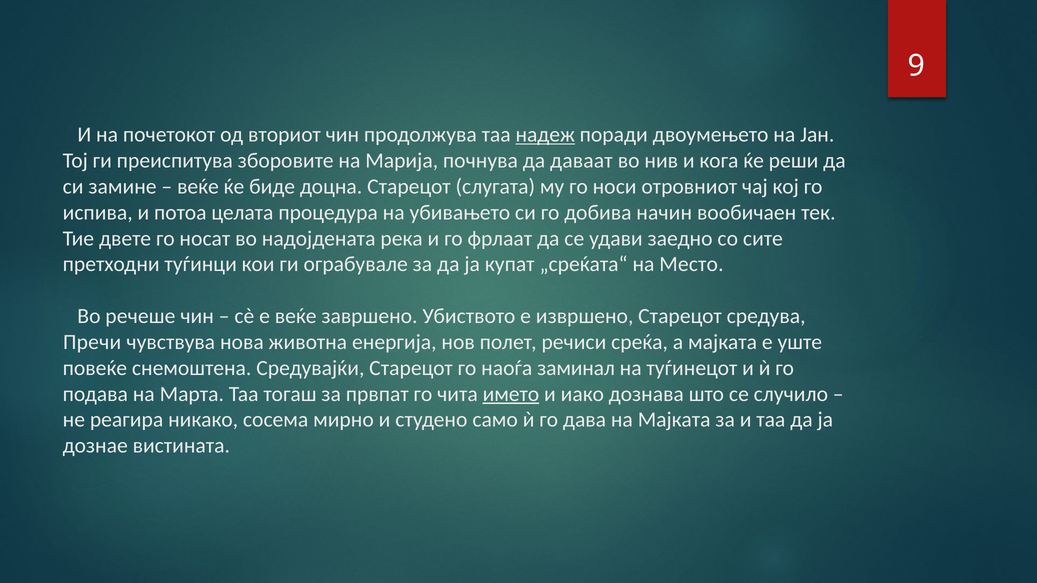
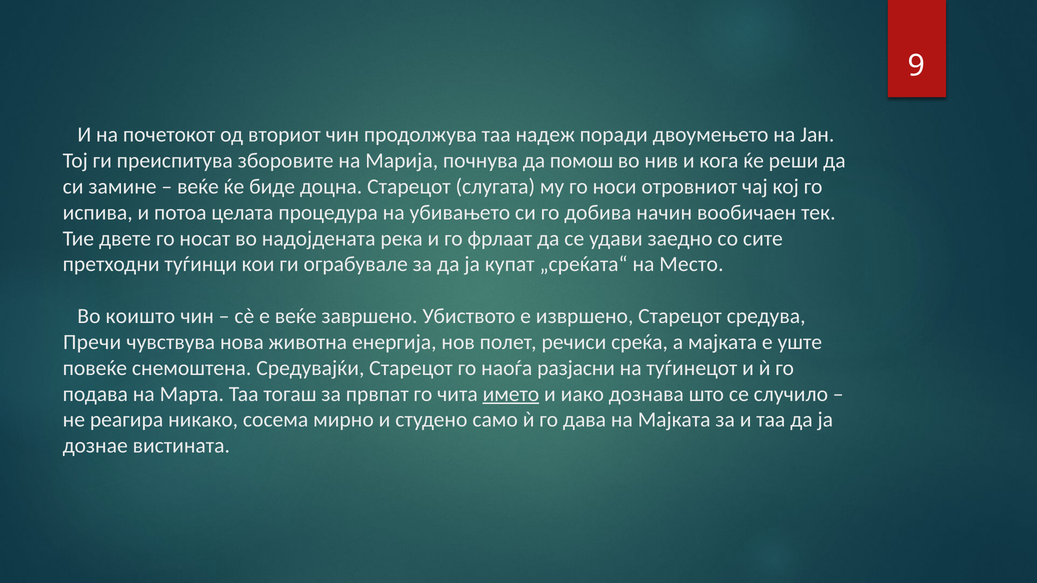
надеж underline: present -> none (545, 135)
даваат: даваат -> помош (582, 161)
речеше: речеше -> коишто (140, 316)
заминал: заминал -> разјасни (576, 368)
